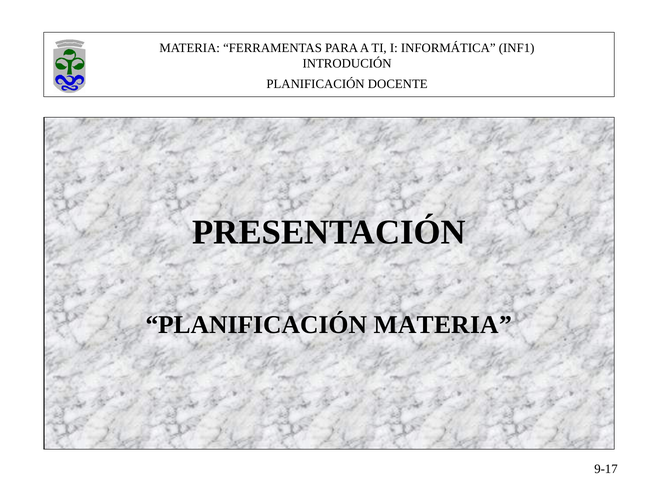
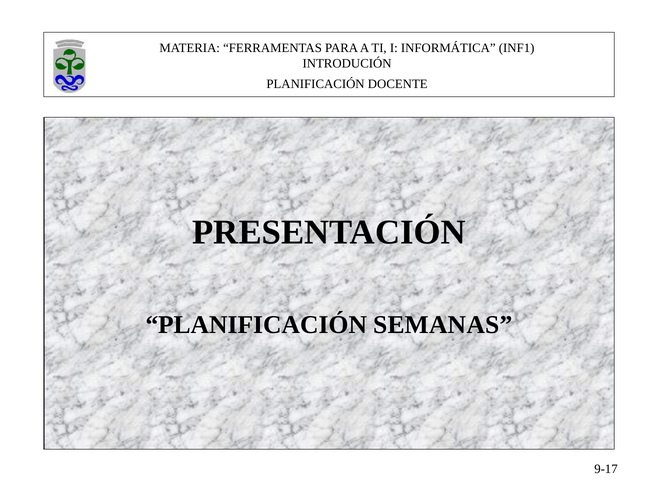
PLANIFICACIÓN MATERIA: MATERIA -> SEMANAS (443, 325)
